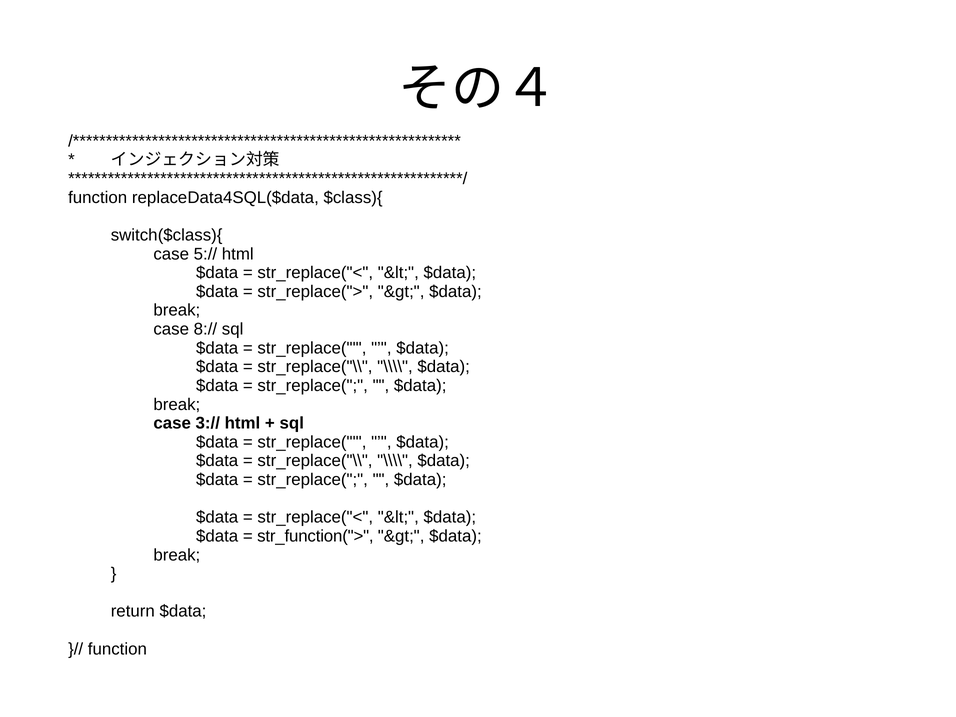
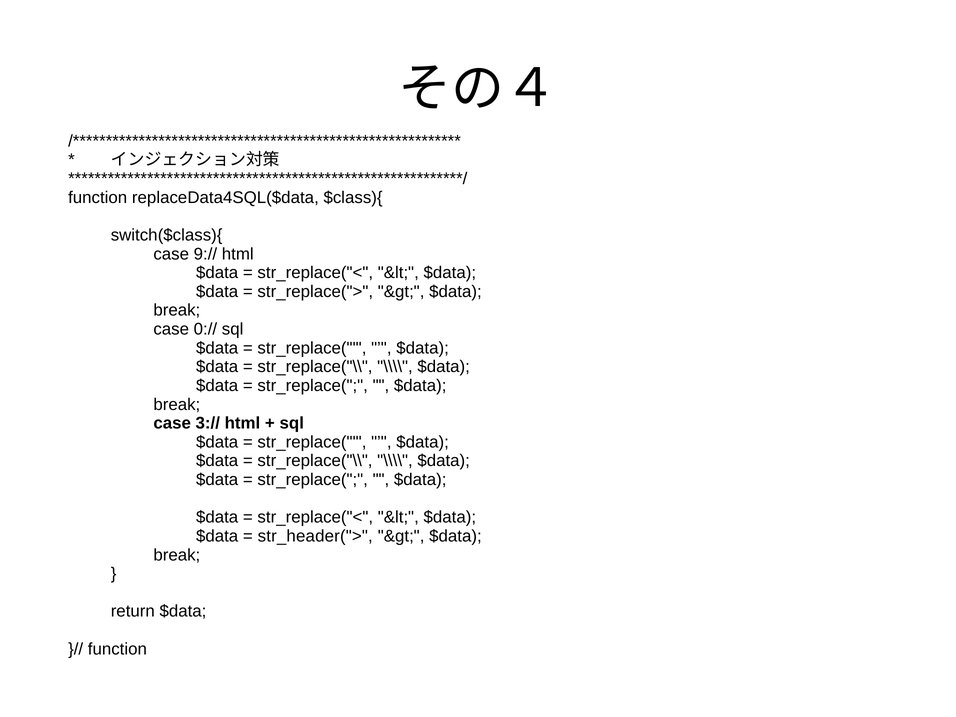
5://: 5:// -> 9:// (205, 254)
8://: 8:// -> 0:// (205, 329)
str_function(">: str_function("> -> str_header("> (315, 536)
